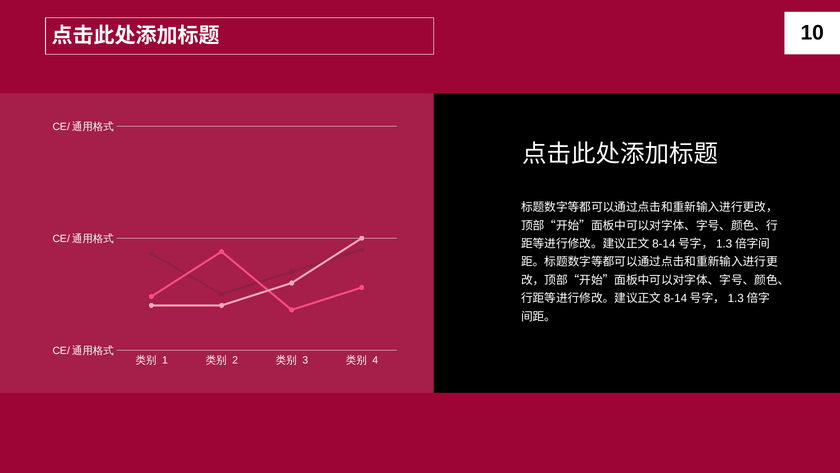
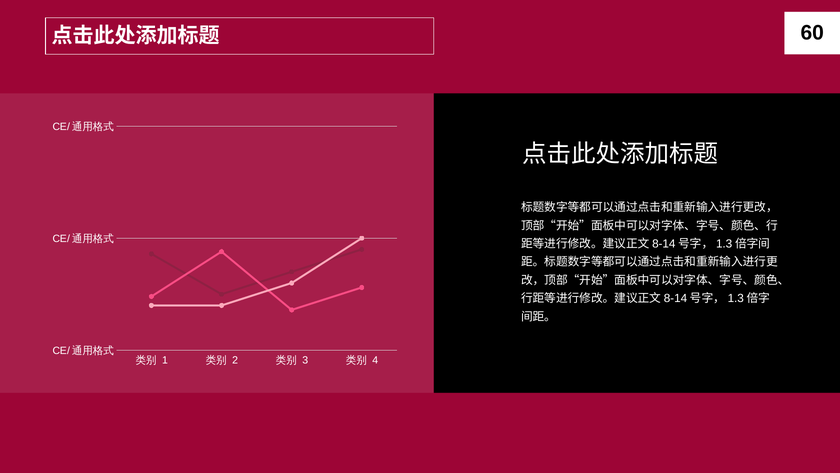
10: 10 -> 60 (812, 33)
